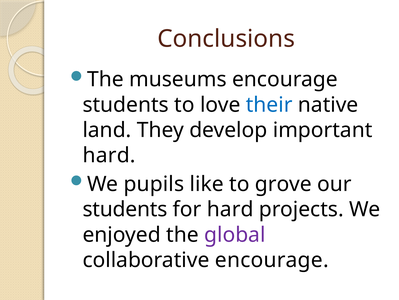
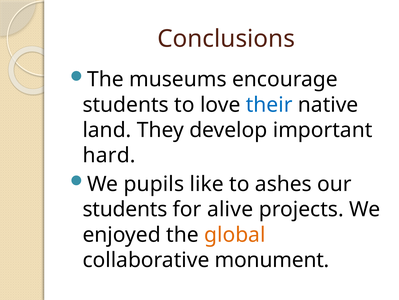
grove: grove -> ashes (283, 184)
for hard: hard -> alive (230, 209)
global colour: purple -> orange (235, 234)
collaborative encourage: encourage -> monument (272, 260)
